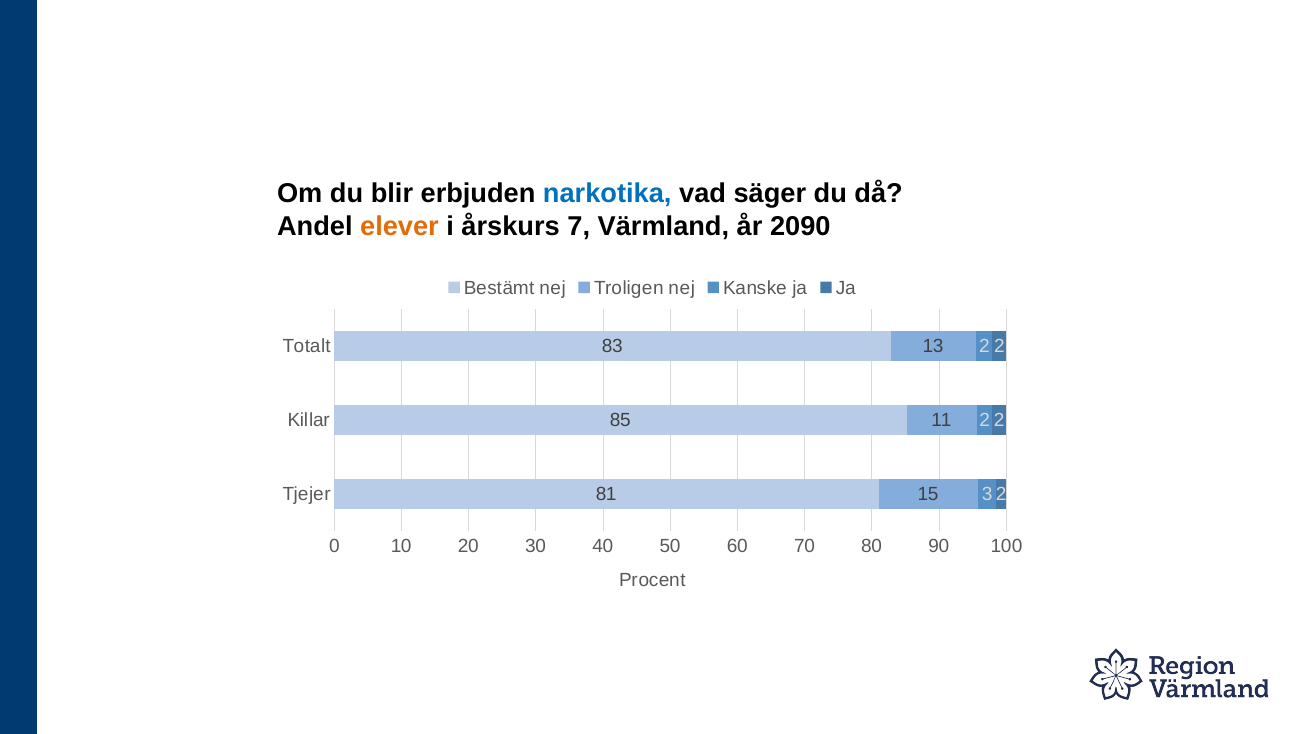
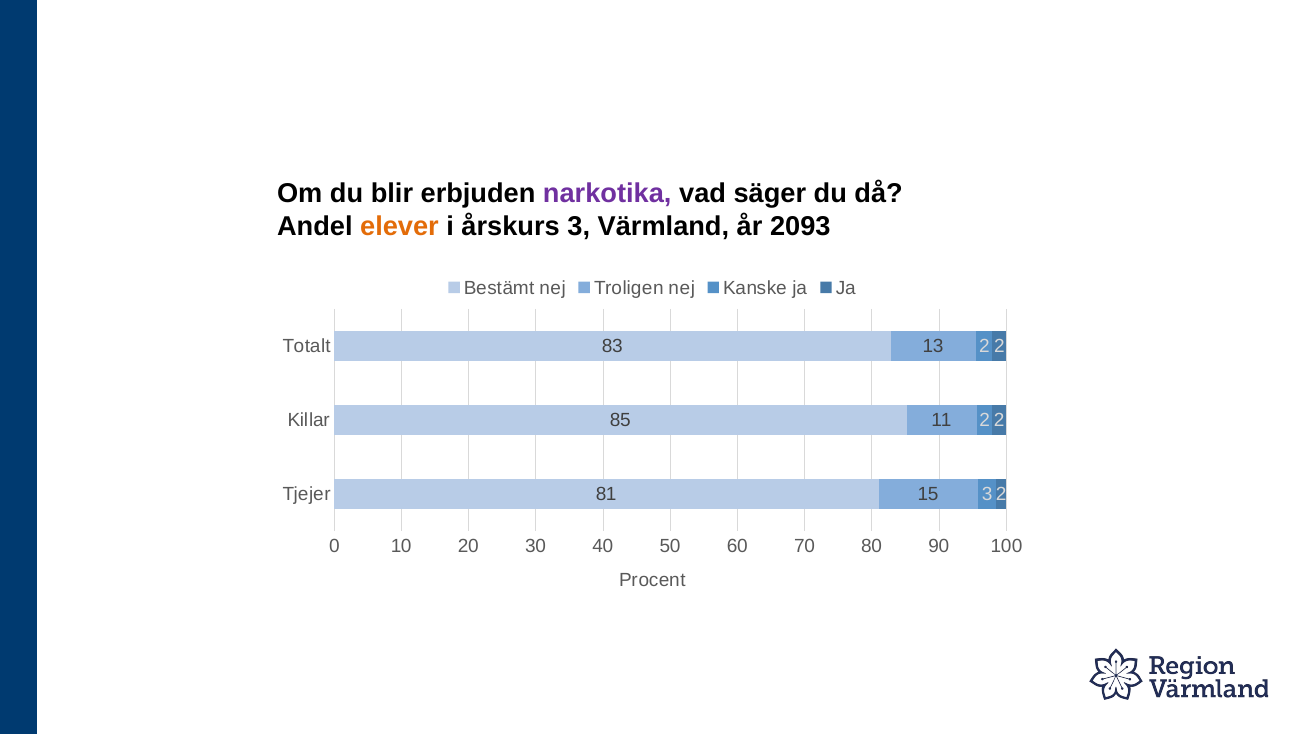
narkotika colour: blue -> purple (607, 194)
årskurs 7: 7 -> 3 (579, 227)
2090: 2090 -> 2093 (800, 227)
